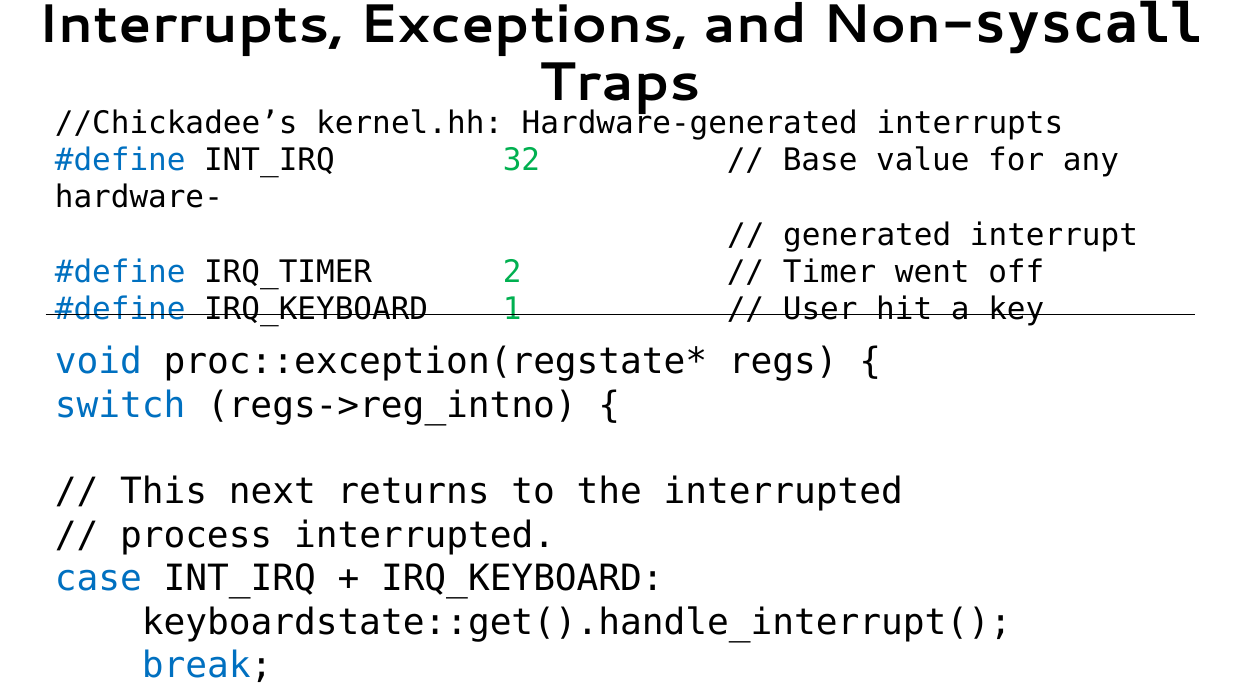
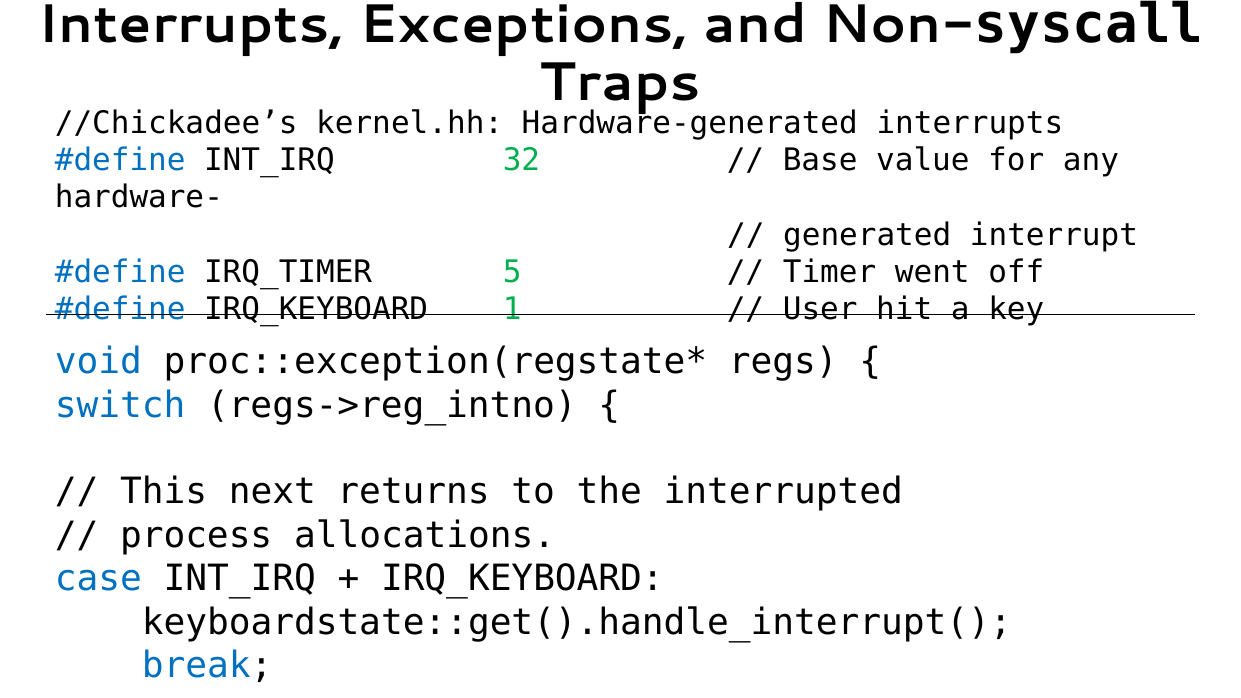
2: 2 -> 5 (512, 272)
process interrupted: interrupted -> allocations (425, 536)
